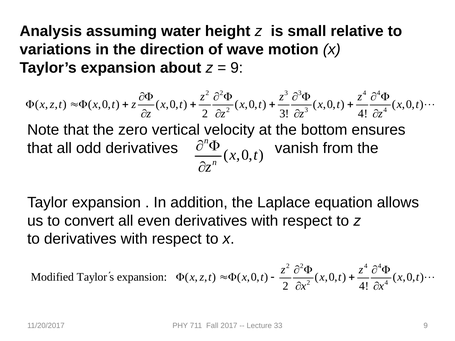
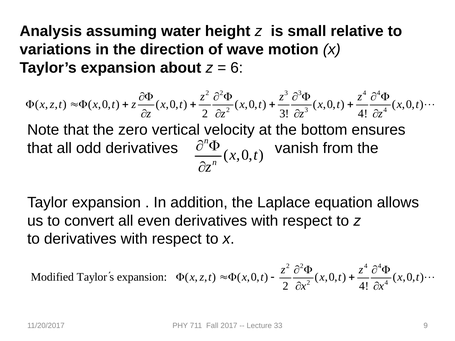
9: 9 -> 6 (237, 68)
